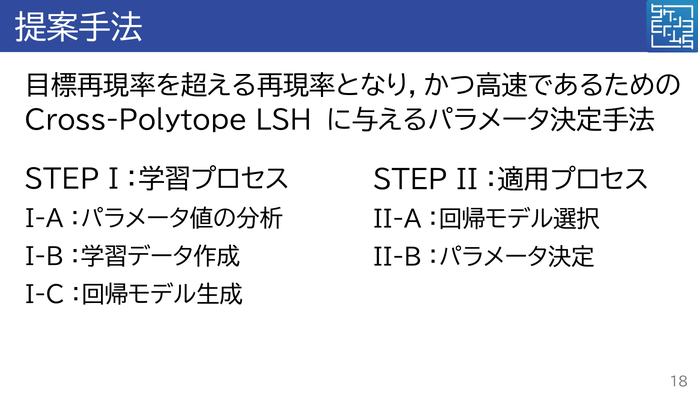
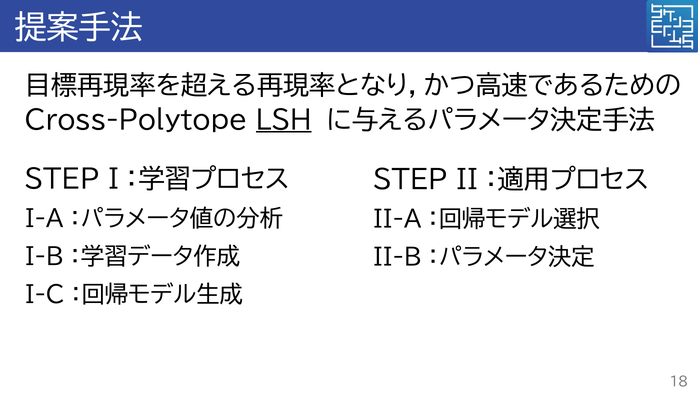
LSH underline: none -> present (284, 120)
